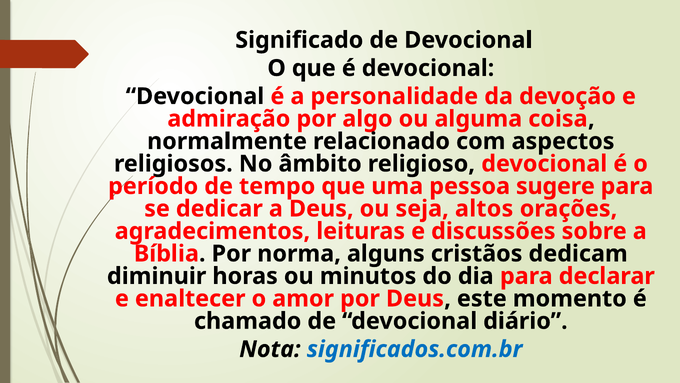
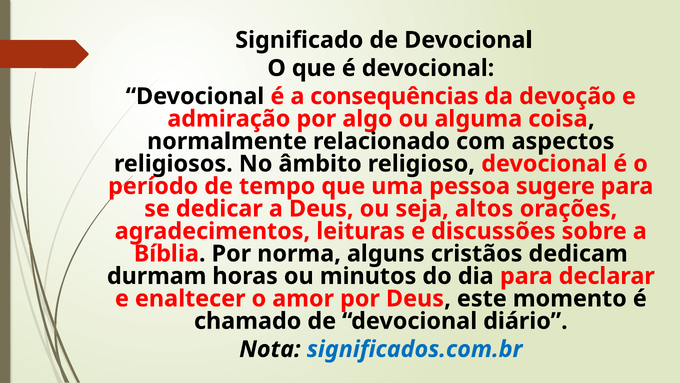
personalidade: personalidade -> consequências (394, 96)
diminuir: diminuir -> durmam (157, 276)
